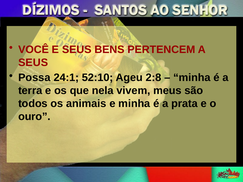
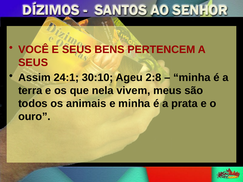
Possa: Possa -> Assim (34, 78)
52:10: 52:10 -> 30:10 (97, 78)
